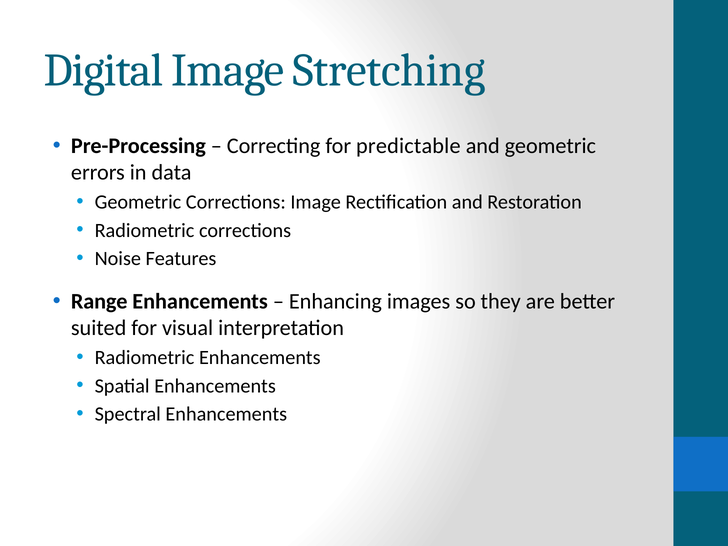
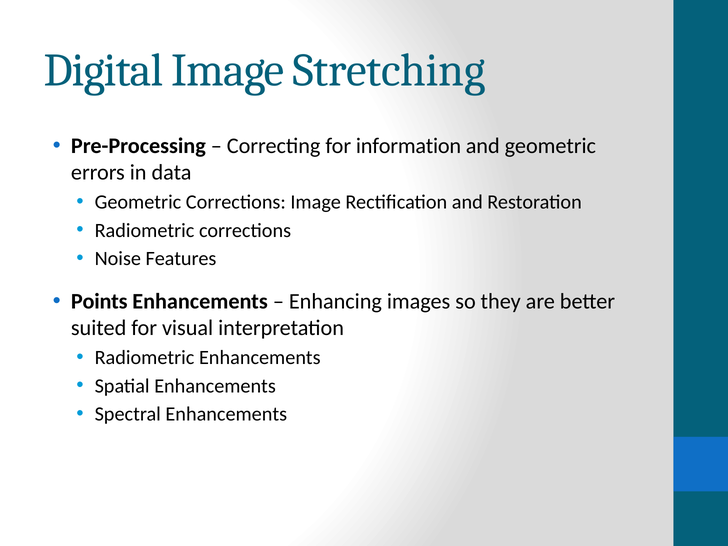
predictable: predictable -> information (409, 146)
Range: Range -> Points (99, 301)
